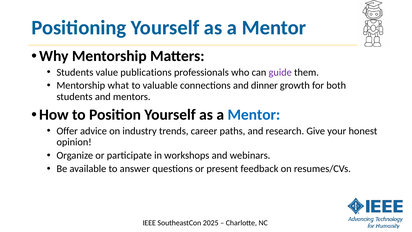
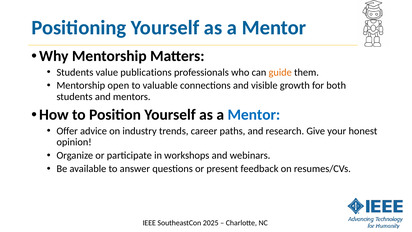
guide colour: purple -> orange (280, 72)
what: what -> open (118, 85)
dinner: dinner -> visible (264, 85)
